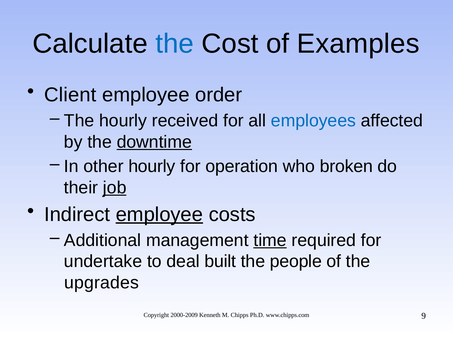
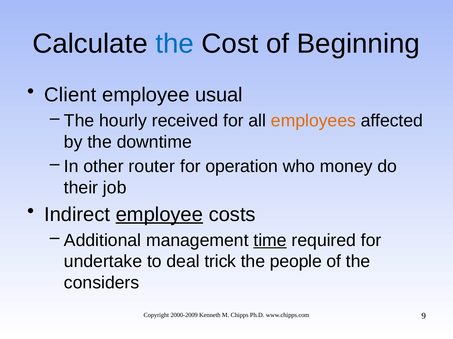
Examples: Examples -> Beginning (358, 44)
order: order -> usual (219, 95)
employees colour: blue -> orange (313, 121)
downtime underline: present -> none (154, 142)
other hourly: hourly -> router (152, 167)
broken: broken -> money (346, 167)
job underline: present -> none (115, 188)
built: built -> trick (220, 262)
upgrades: upgrades -> considers (102, 283)
